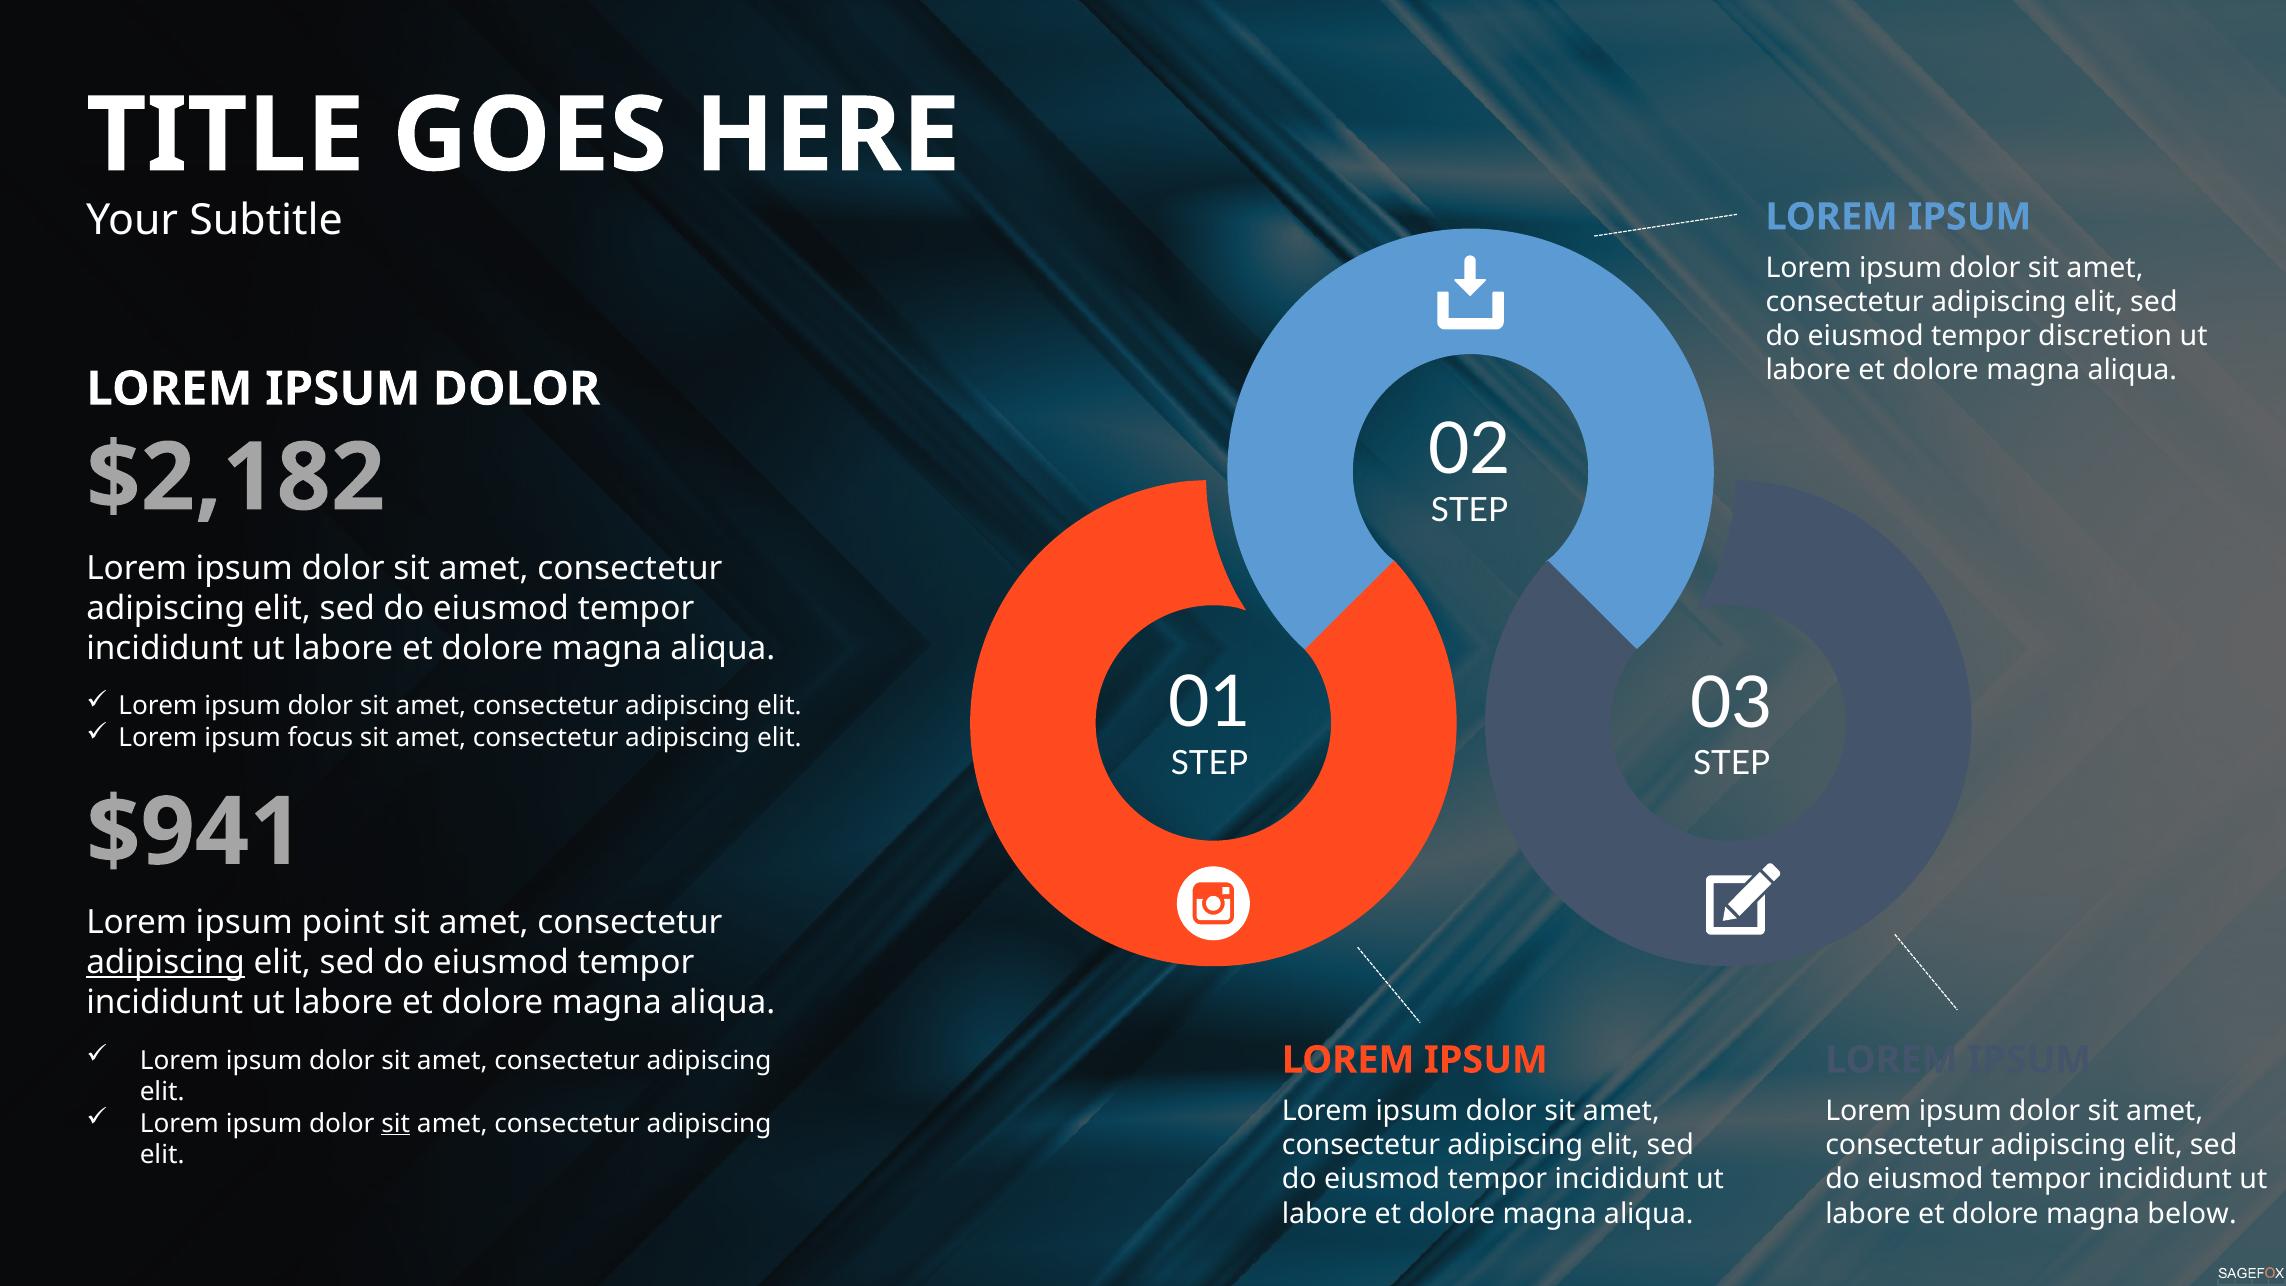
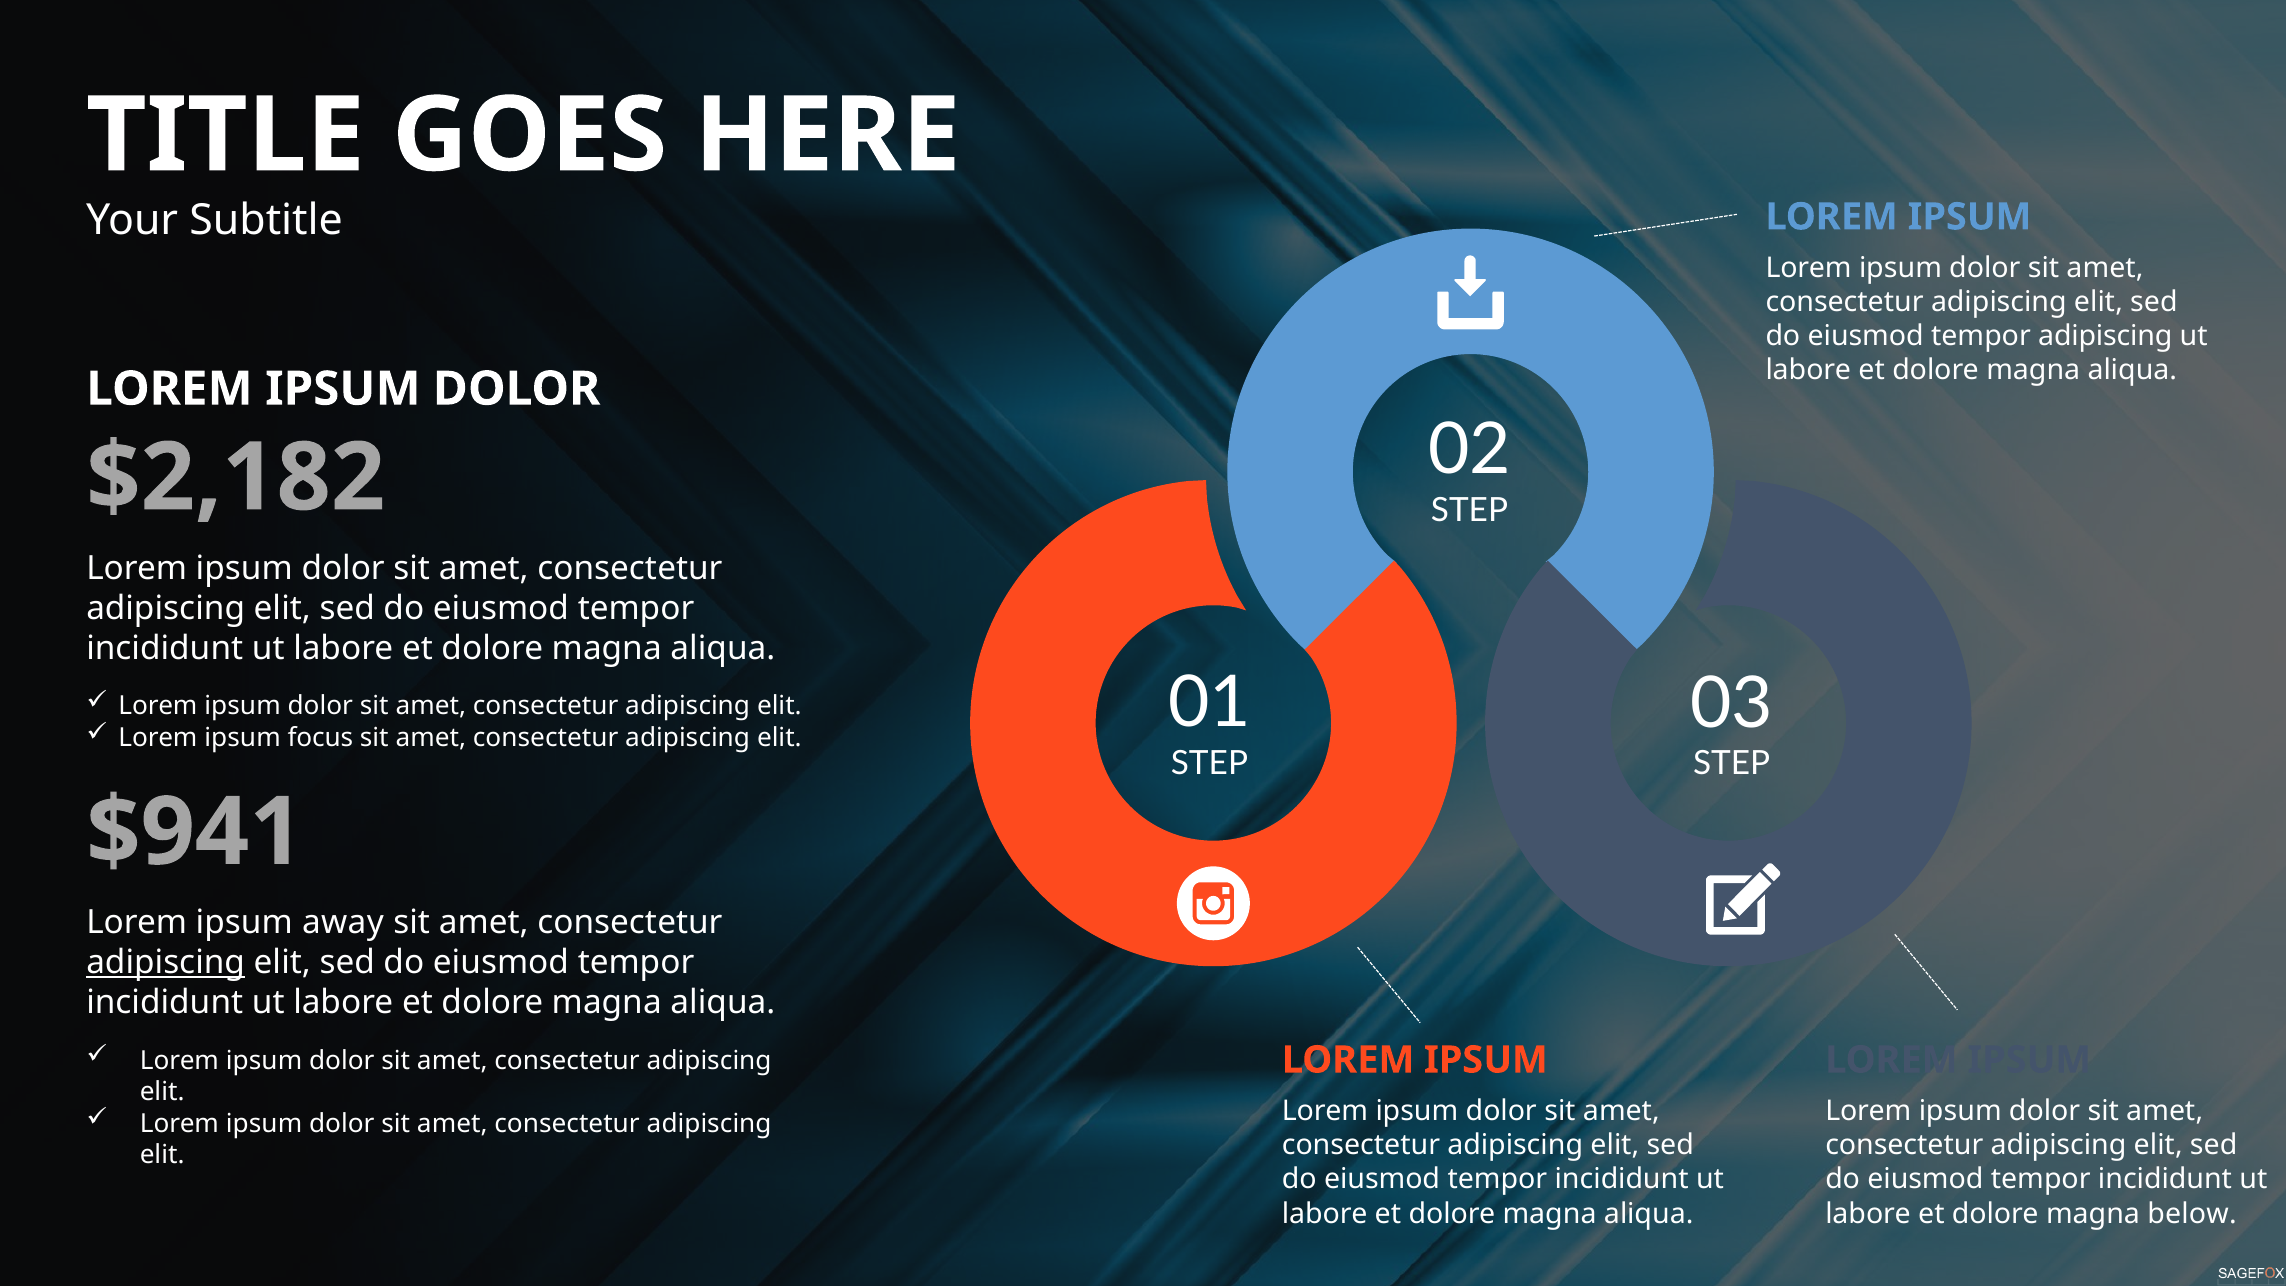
tempor discretion: discretion -> adipiscing (2105, 336)
point: point -> away (343, 922)
sit underline: present -> none (396, 1123)
